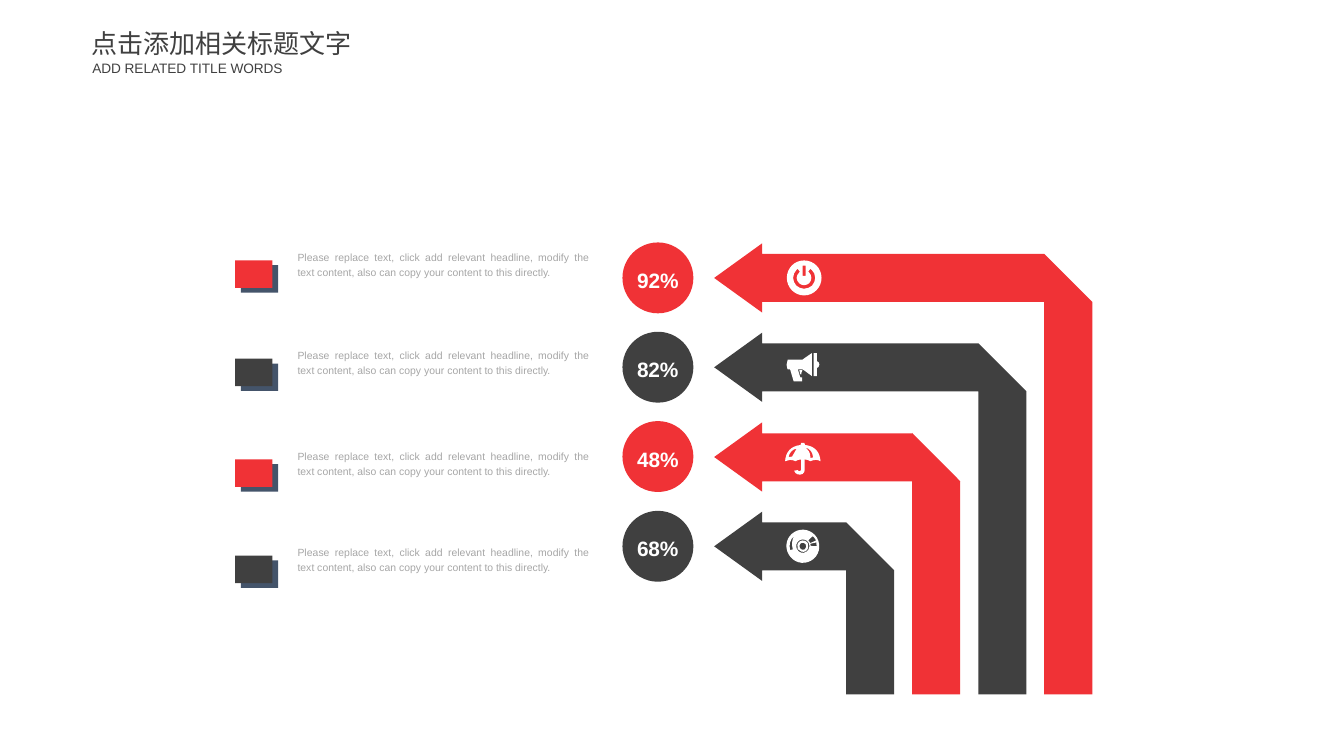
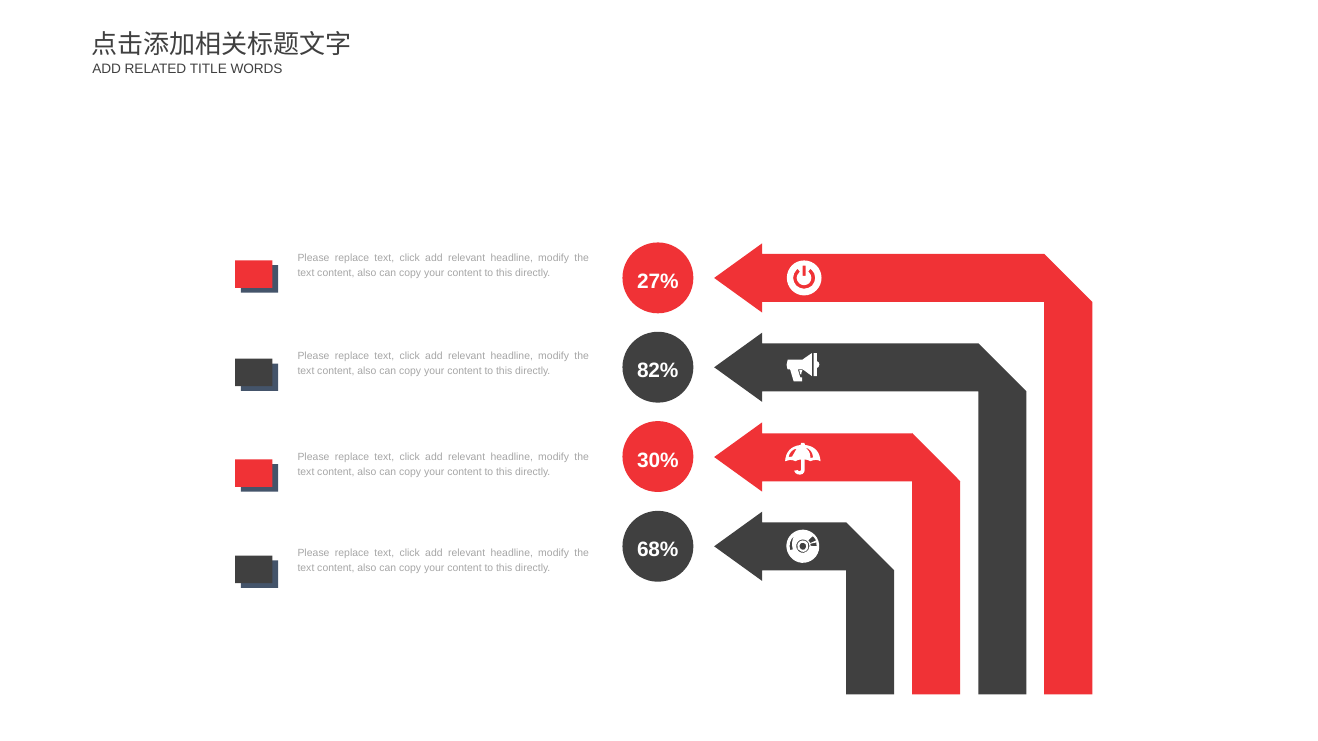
92%: 92% -> 27% (658, 282)
48%: 48% -> 30% (658, 461)
